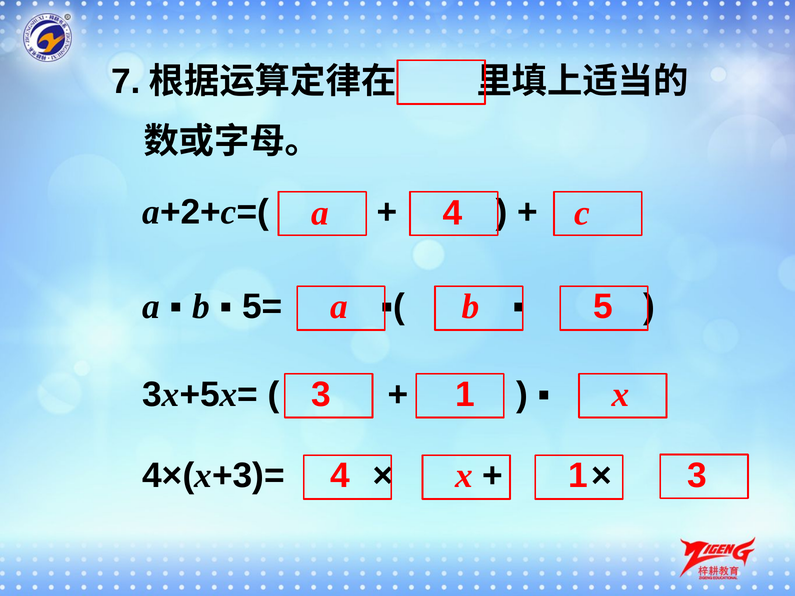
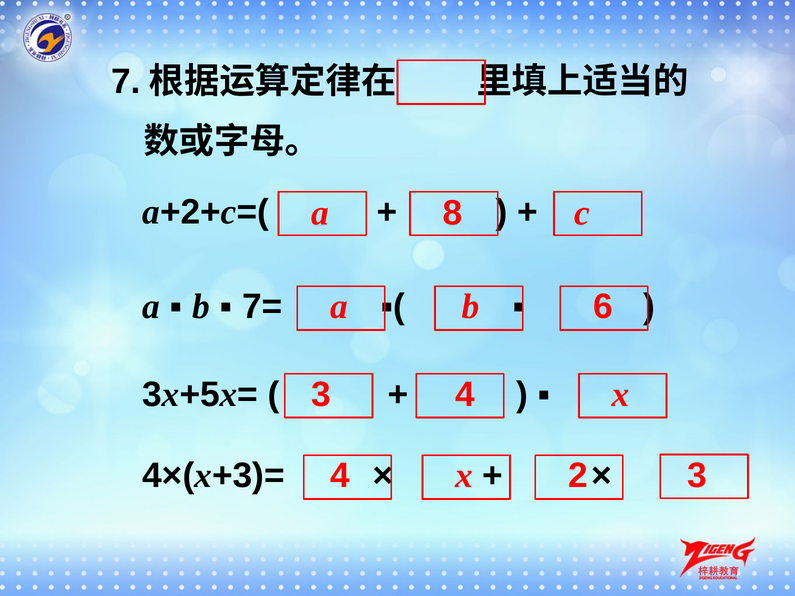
a 4: 4 -> 8 (453, 213)
5=: 5= -> 7= (262, 307)
5: 5 -> 6 (603, 307)
3 1: 1 -> 4 (465, 395)
4 1: 1 -> 2 (578, 476)
